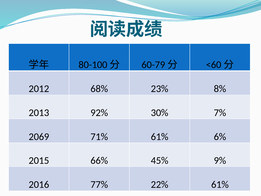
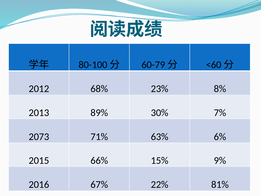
92%: 92% -> 89% (99, 113)
2069: 2069 -> 2073 (39, 137)
71% 61%: 61% -> 63% (160, 137)
45%: 45% -> 15% (160, 160)
77%: 77% -> 67% (99, 184)
22% 61%: 61% -> 81% (220, 184)
